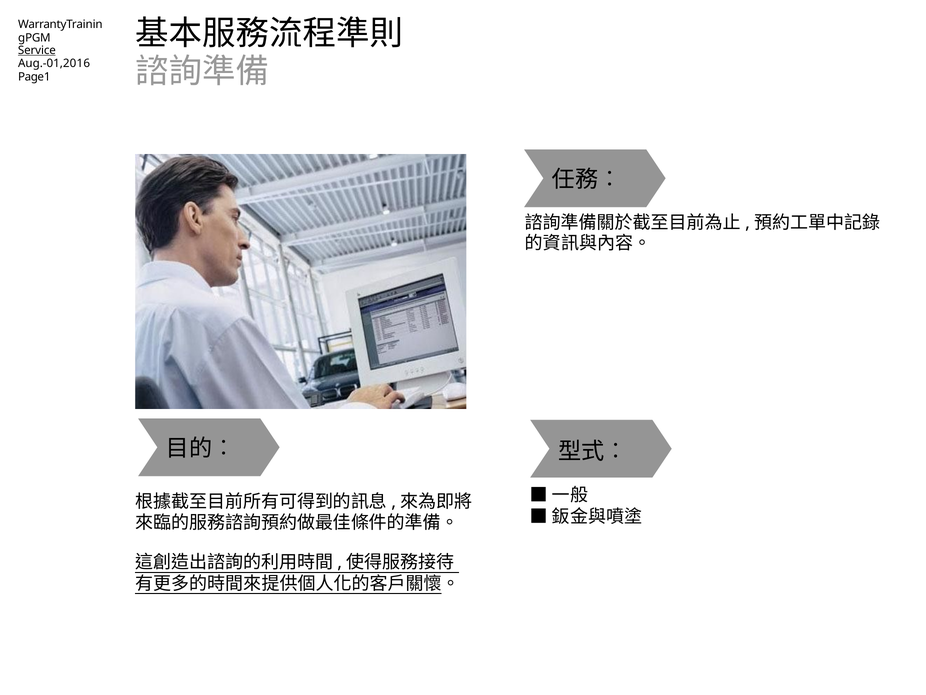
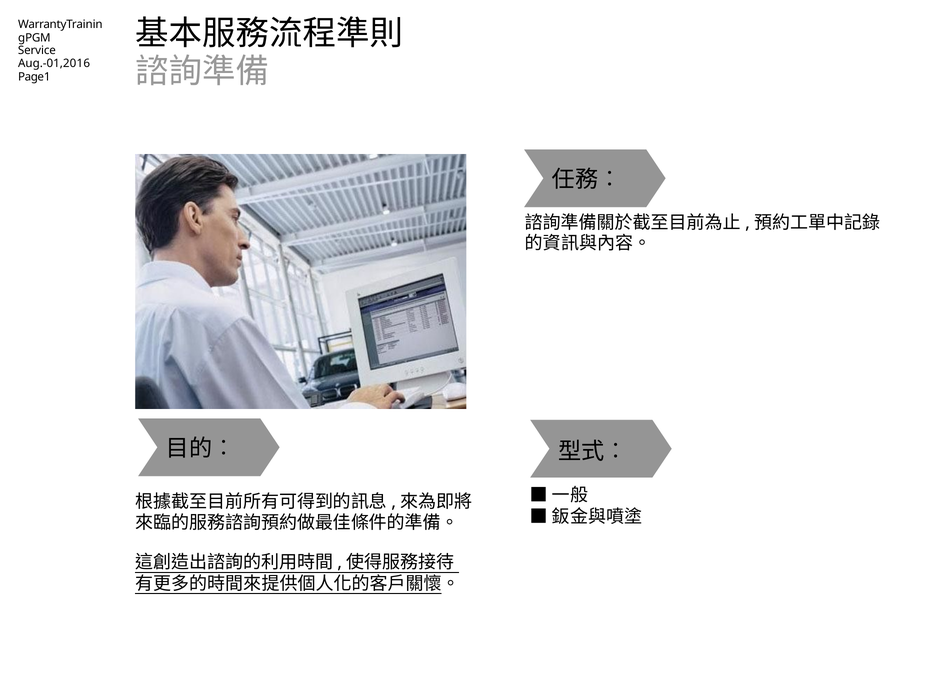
Service underline: present -> none (37, 50)
